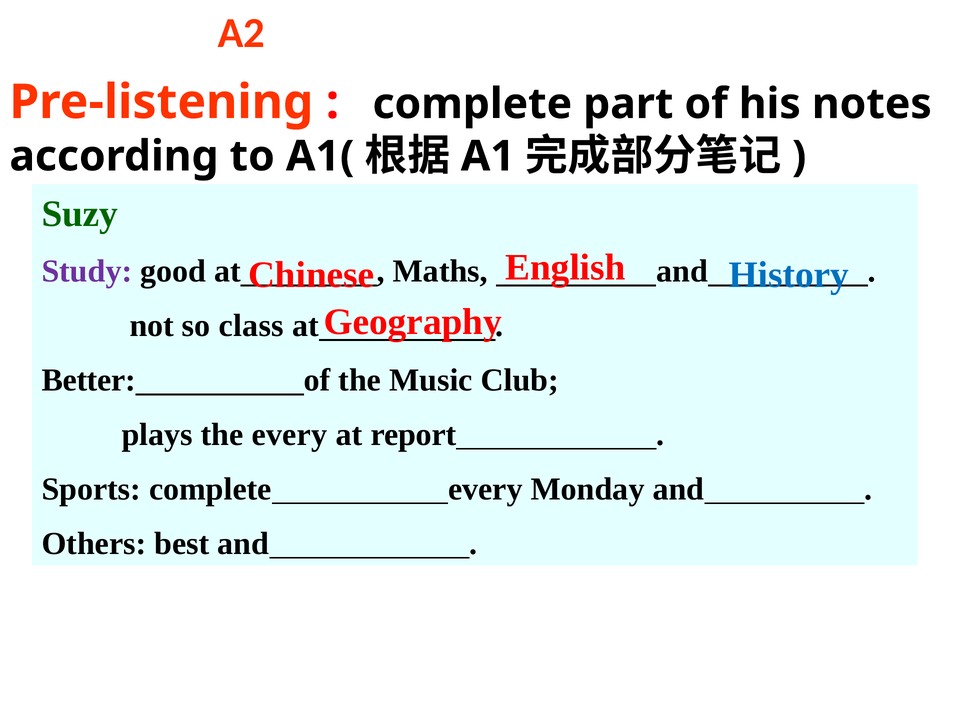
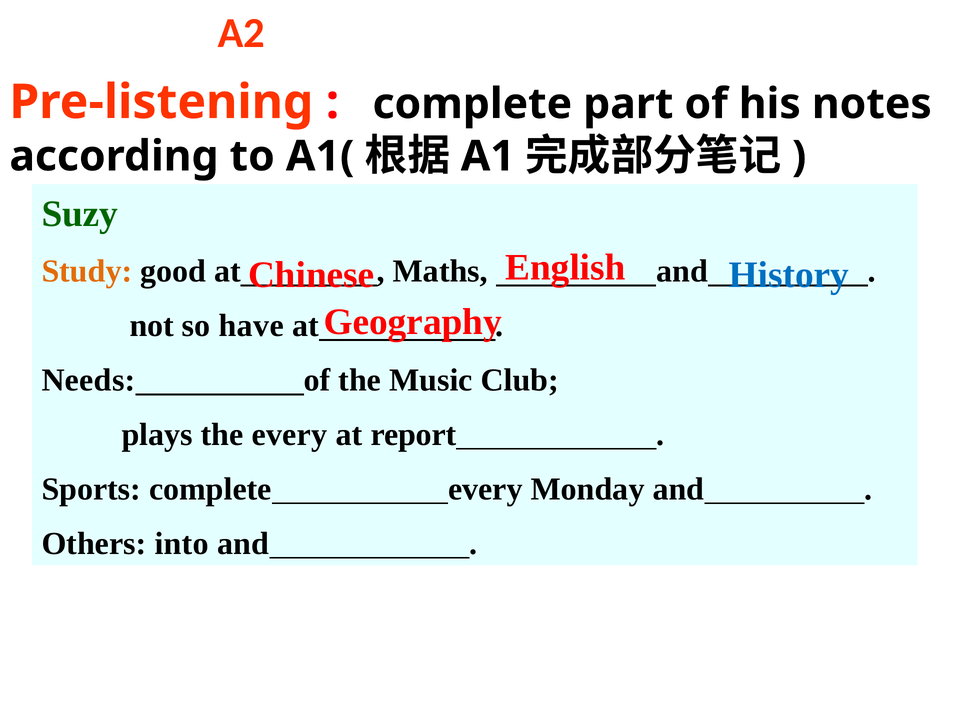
Study colour: purple -> orange (87, 271)
class: class -> have (251, 326)
Better: Better -> Needs (88, 380)
best: best -> into (182, 543)
